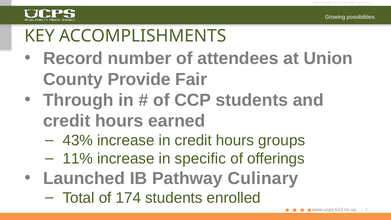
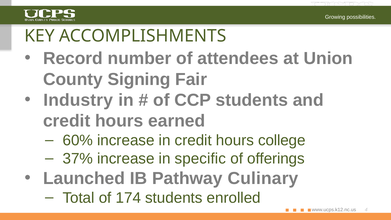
Provide: Provide -> Signing (139, 79)
Through: Through -> Industry (78, 100)
43%: 43% -> 60% (78, 140)
groups: groups -> college (282, 140)
11%: 11% -> 37% (78, 159)
